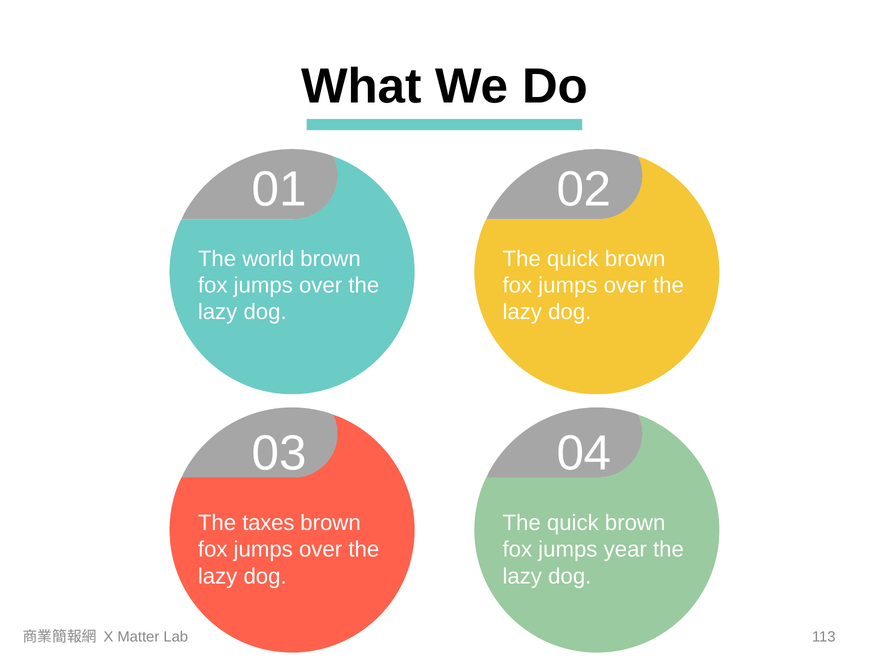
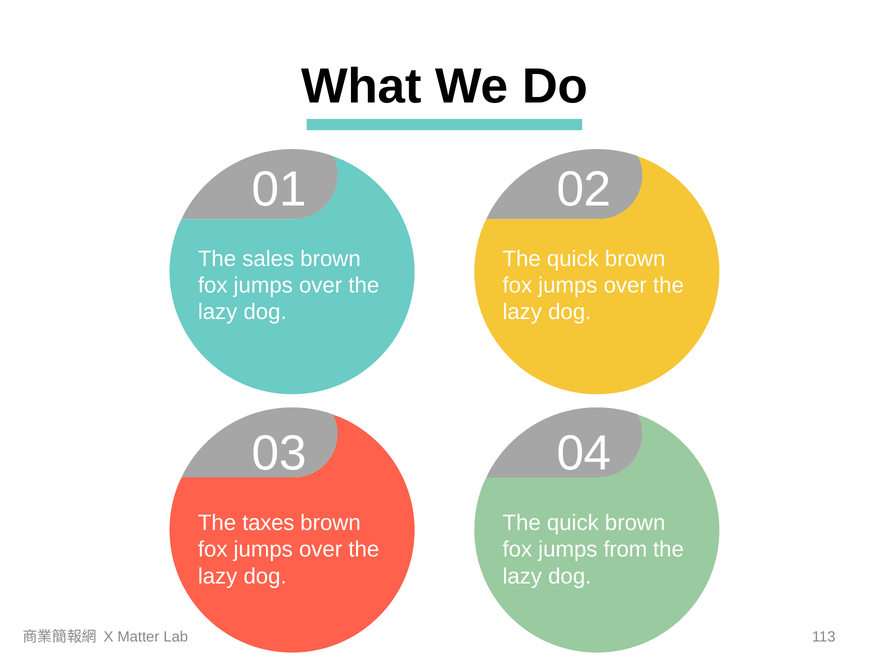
world: world -> sales (268, 259)
year: year -> from (625, 549)
